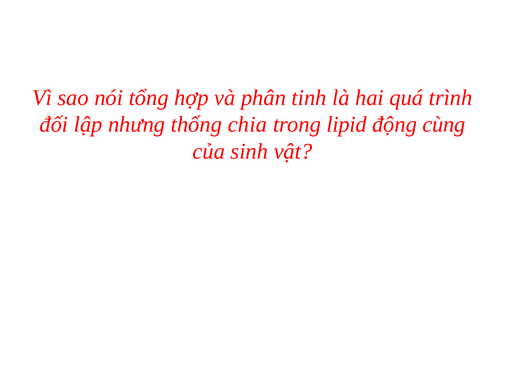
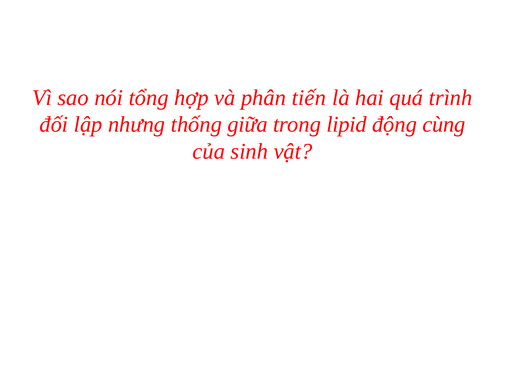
tinh: tinh -> tiến (309, 98)
chia: chia -> giữa (248, 124)
